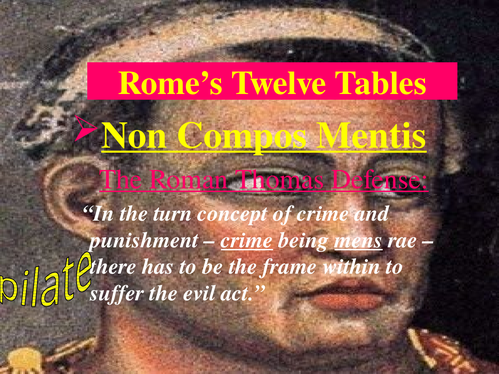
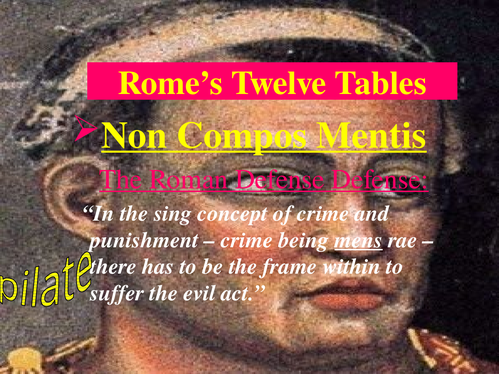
Roman Thomas: Thomas -> Defense (280, 180)
turn: turn -> sing (173, 214)
crime underline: present -> none (247, 240)
